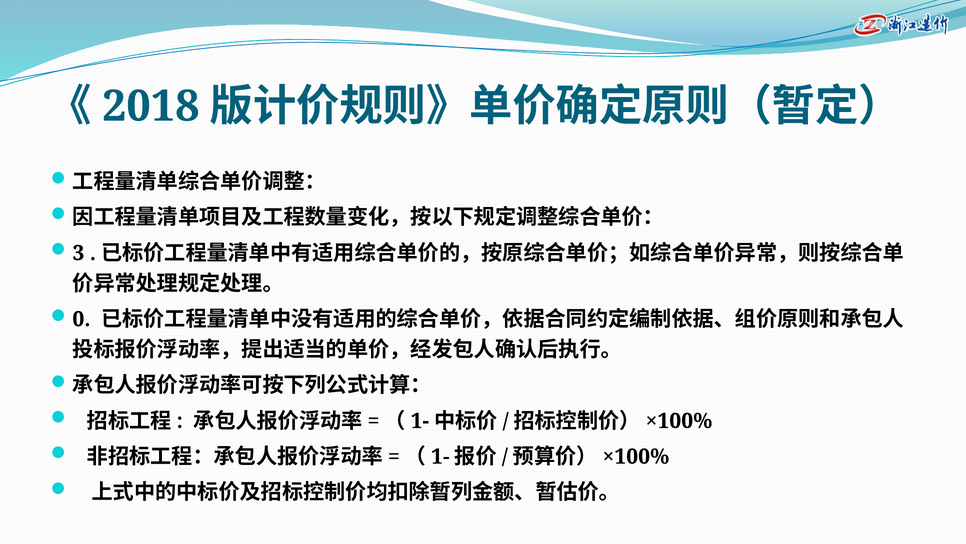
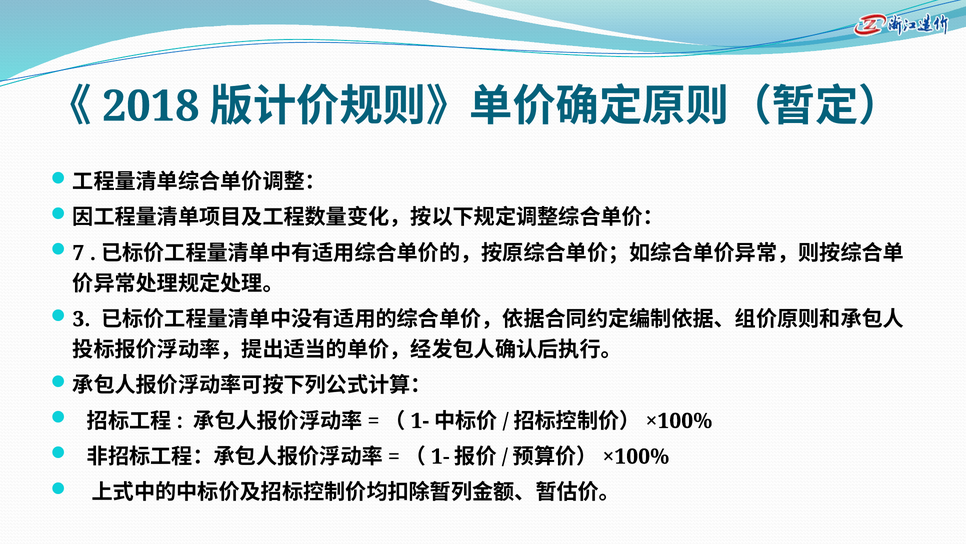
3: 3 -> 7 (78, 253)
0: 0 -> 3 (81, 319)
